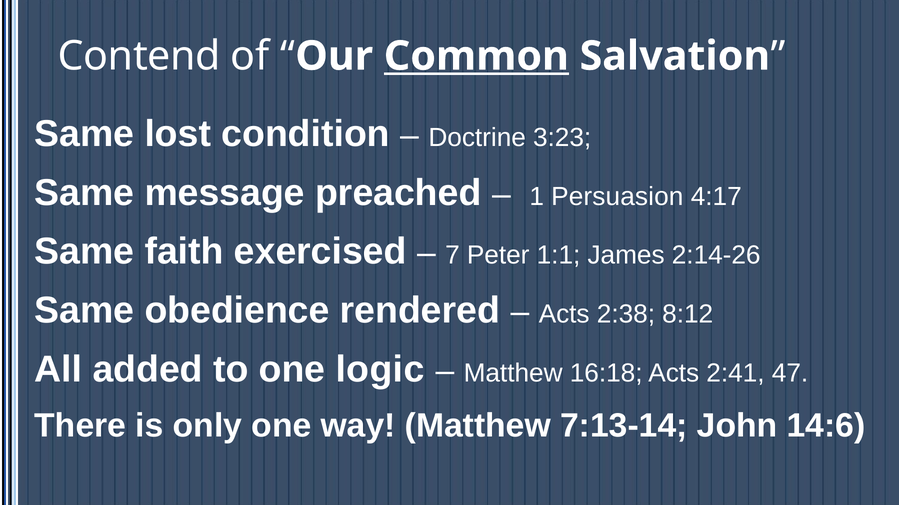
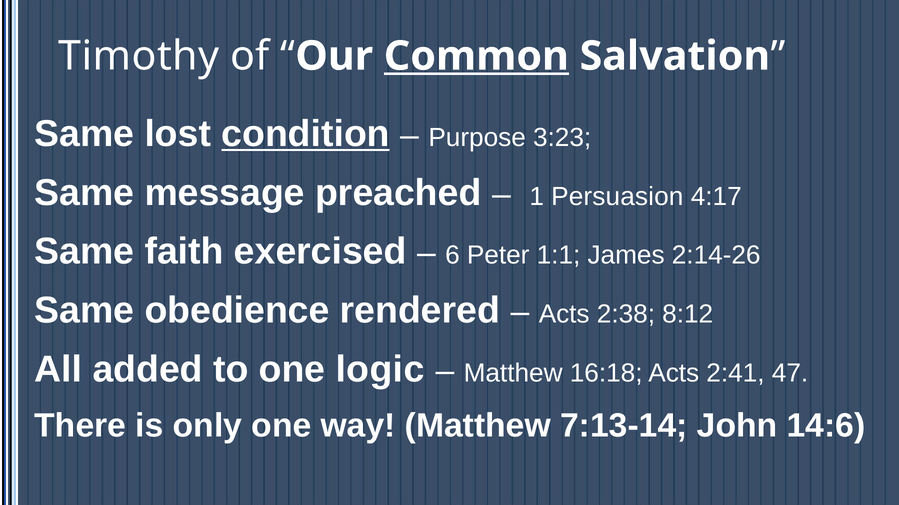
Contend: Contend -> Timothy (139, 56)
condition underline: none -> present (306, 134)
Doctrine: Doctrine -> Purpose (477, 138)
7: 7 -> 6 (452, 256)
